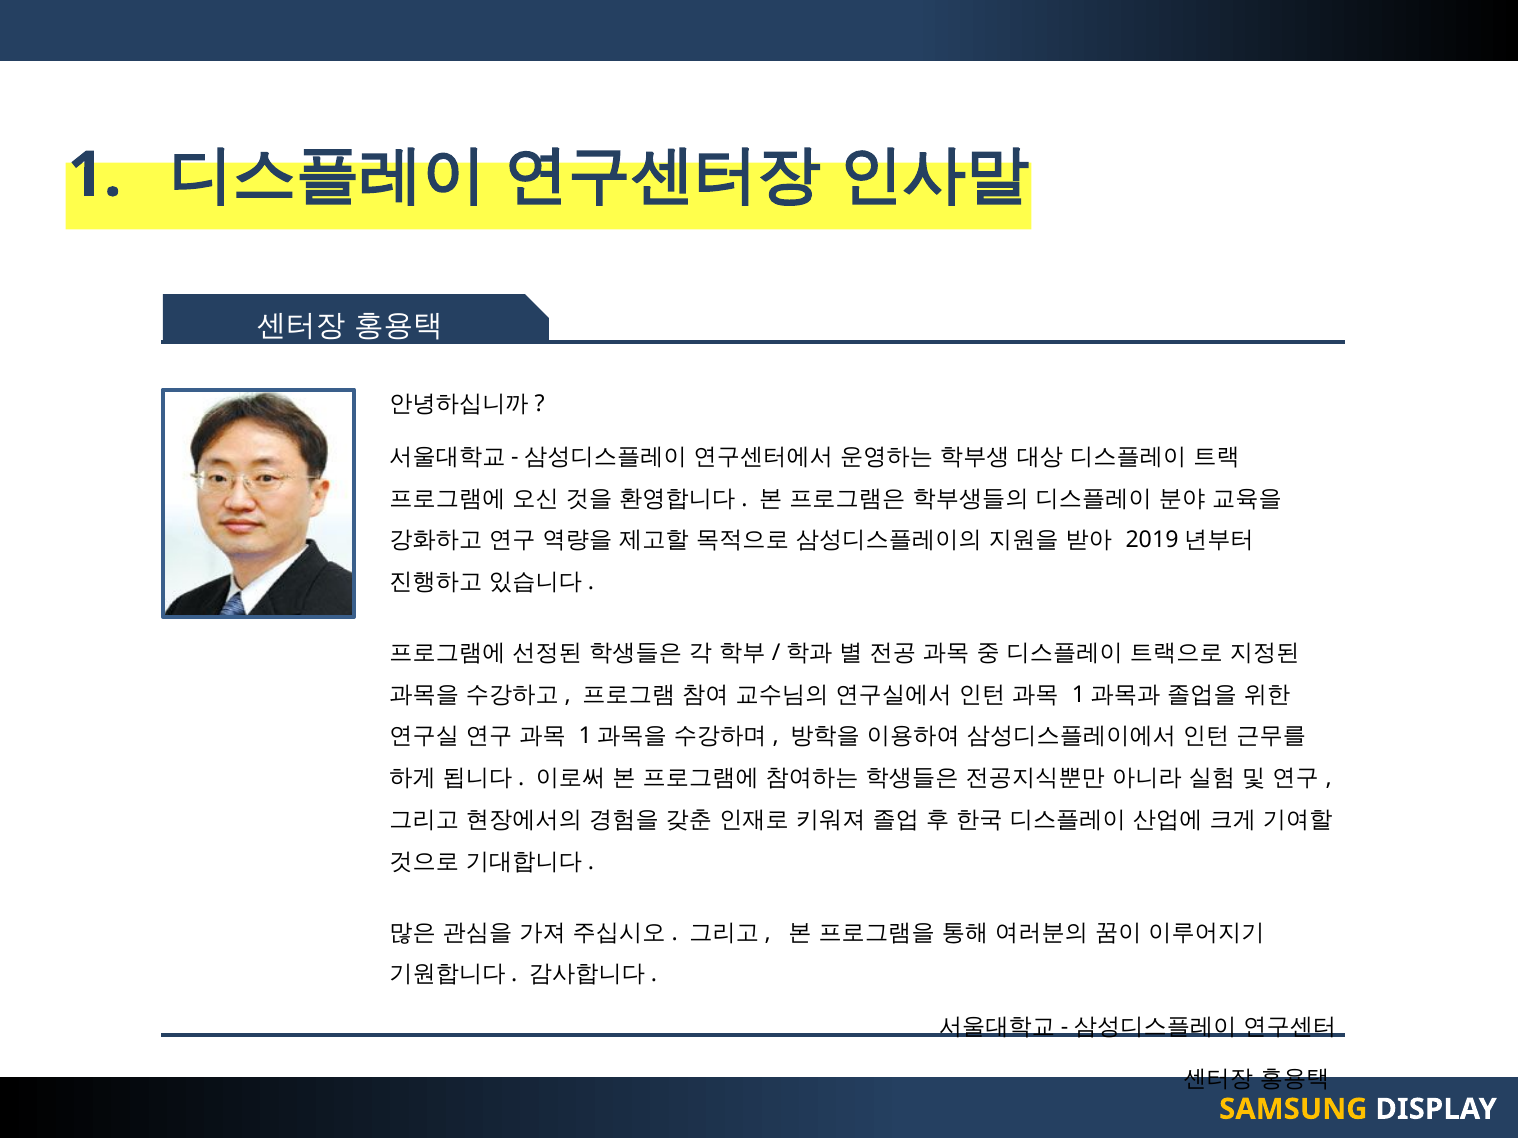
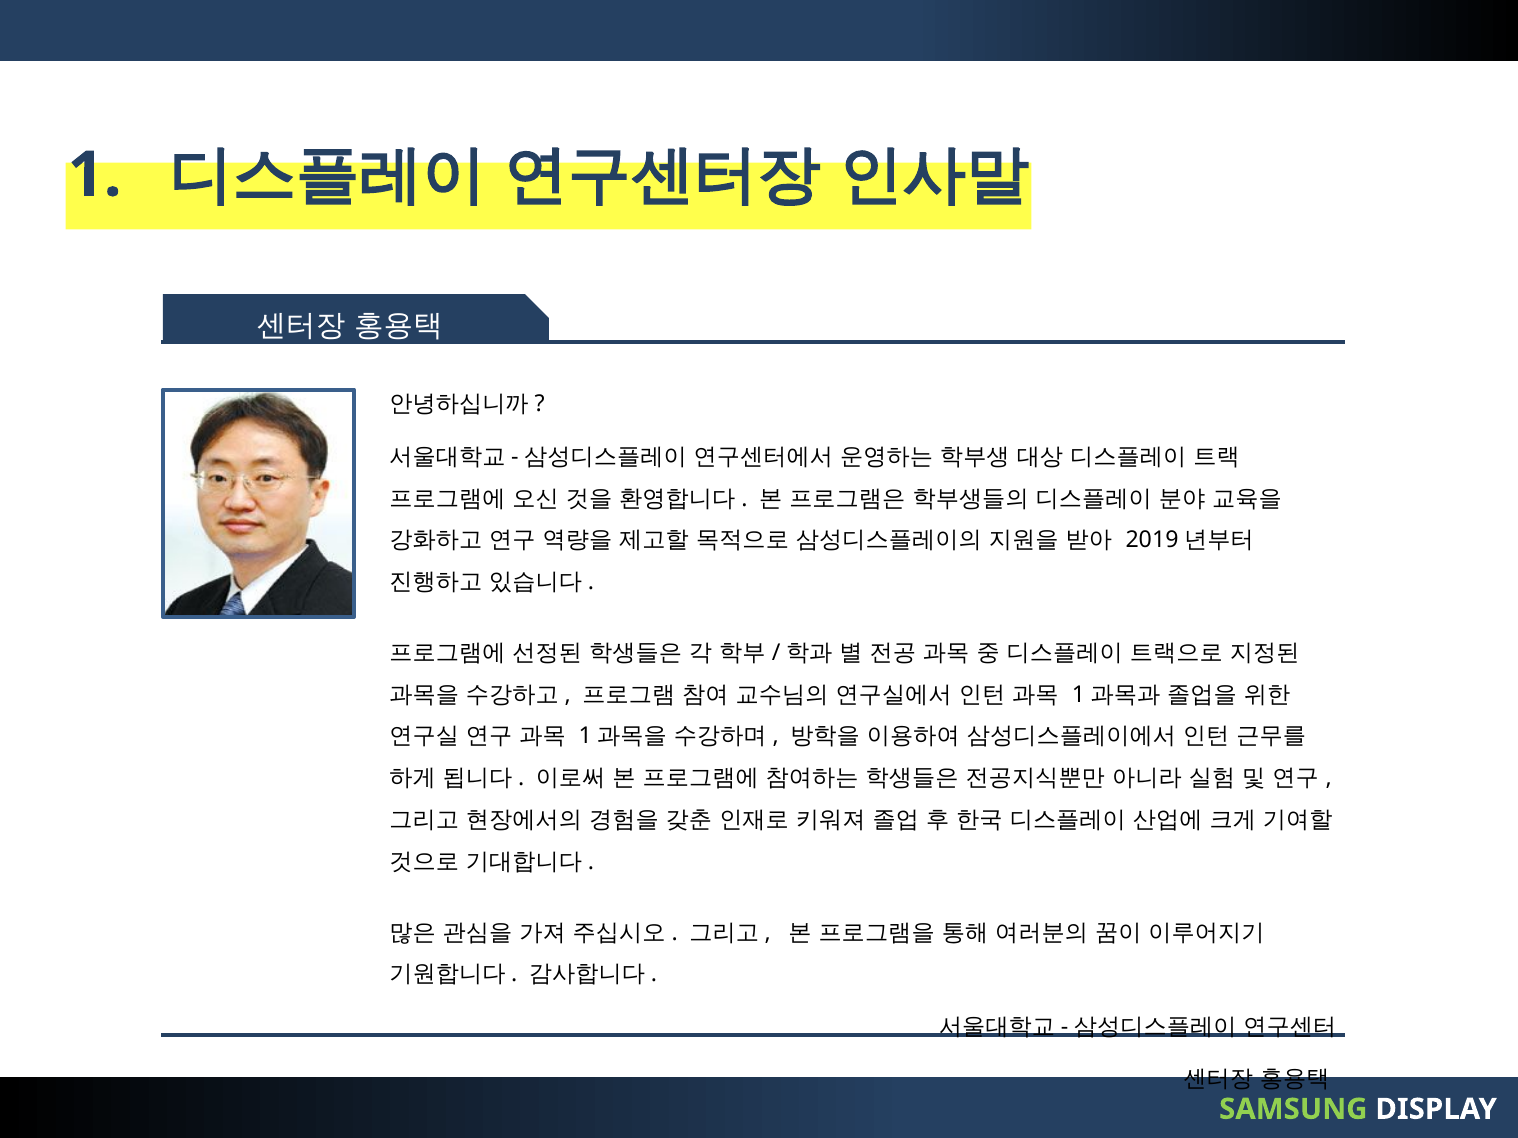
SAMSUNG colour: yellow -> light green (1293, 1110)
